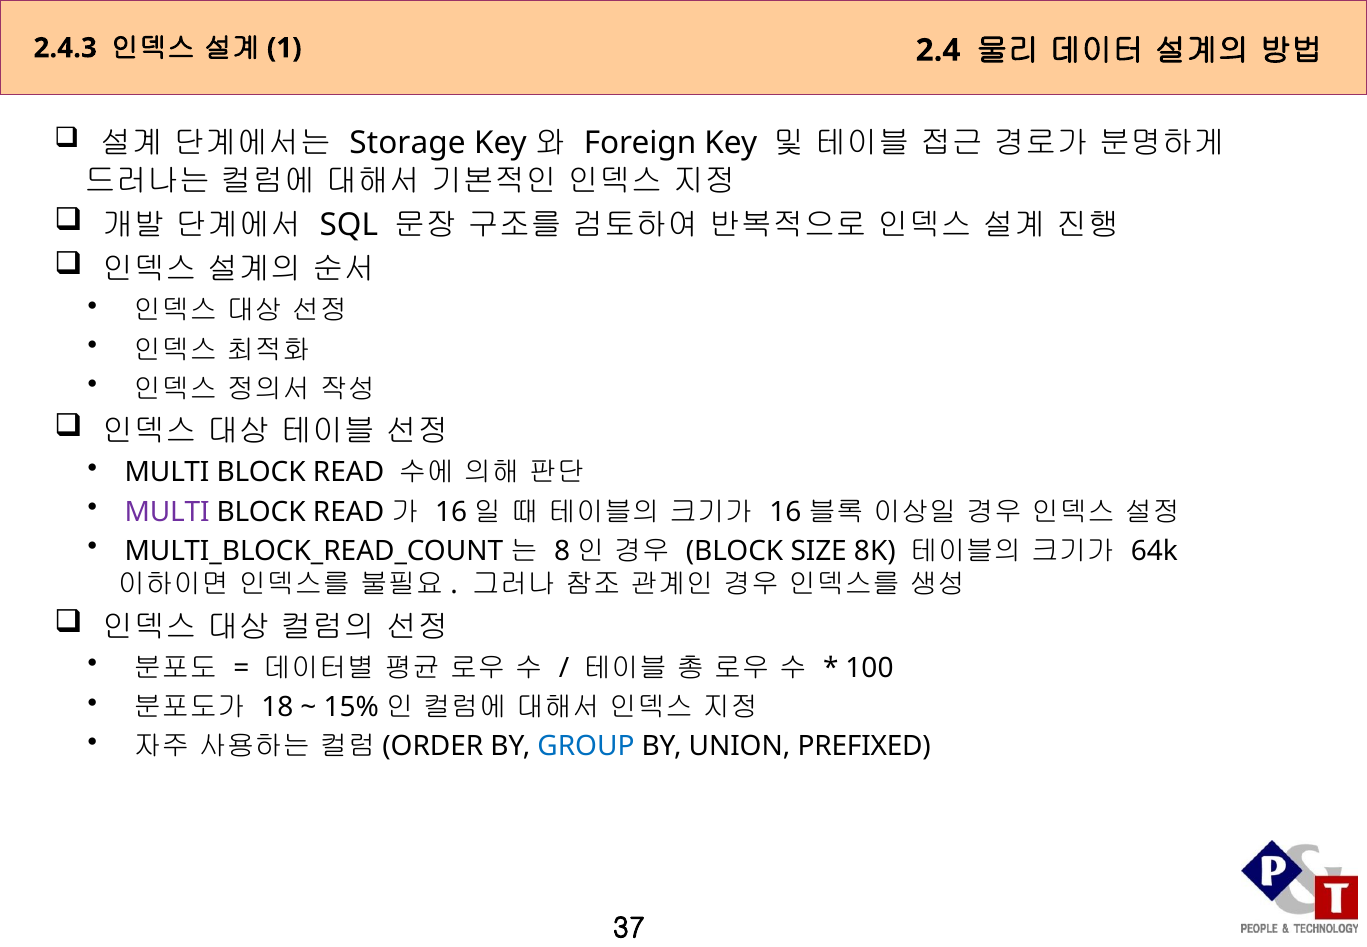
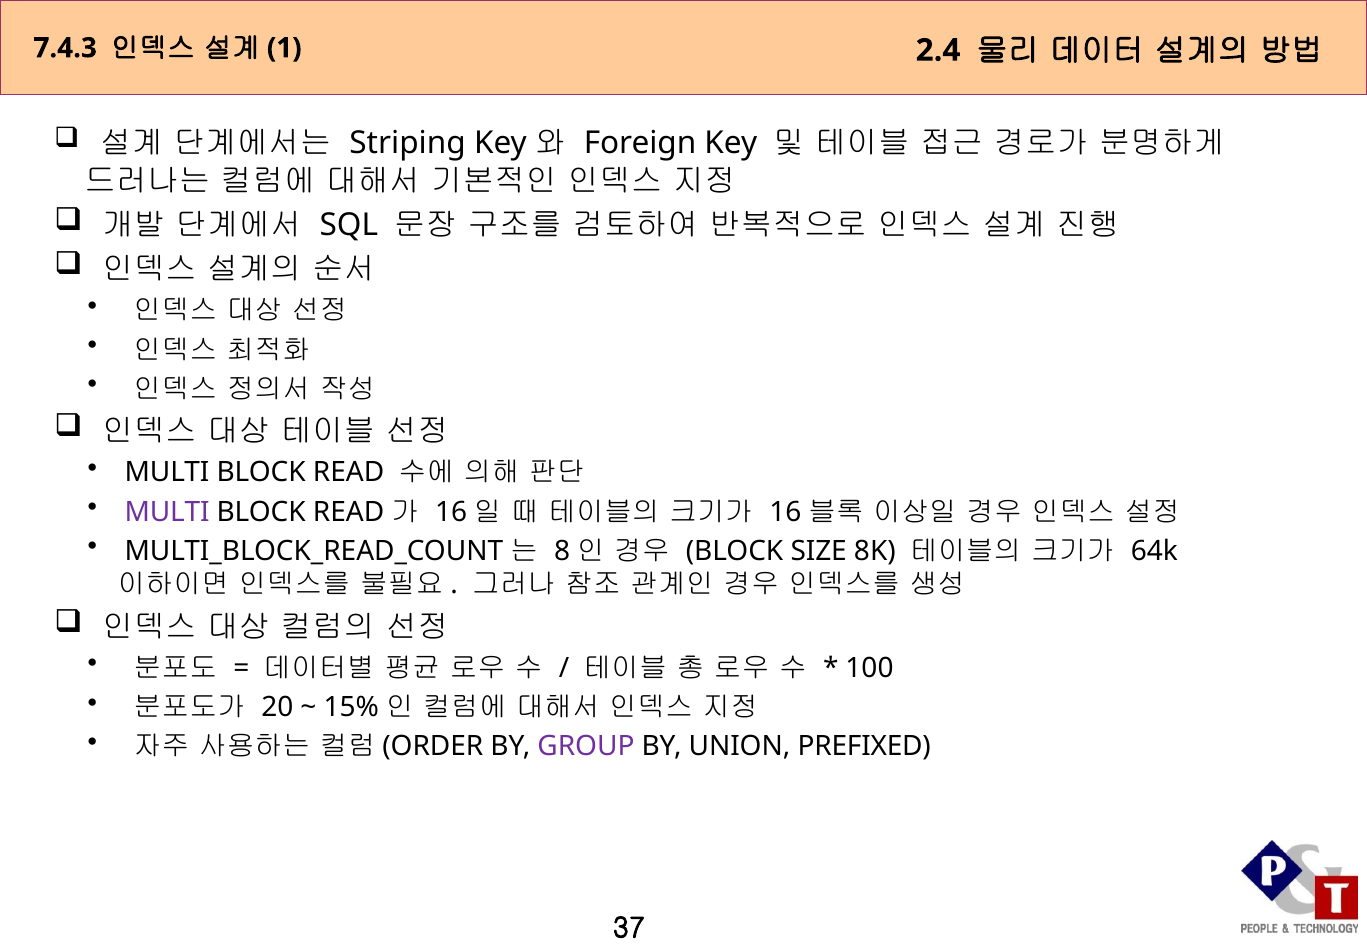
2.4.3: 2.4.3 -> 7.4.3 (65, 48)
Storage: Storage -> Striping (408, 143)
18: 18 -> 20 (277, 707)
GROUP colour: blue -> purple (586, 746)
